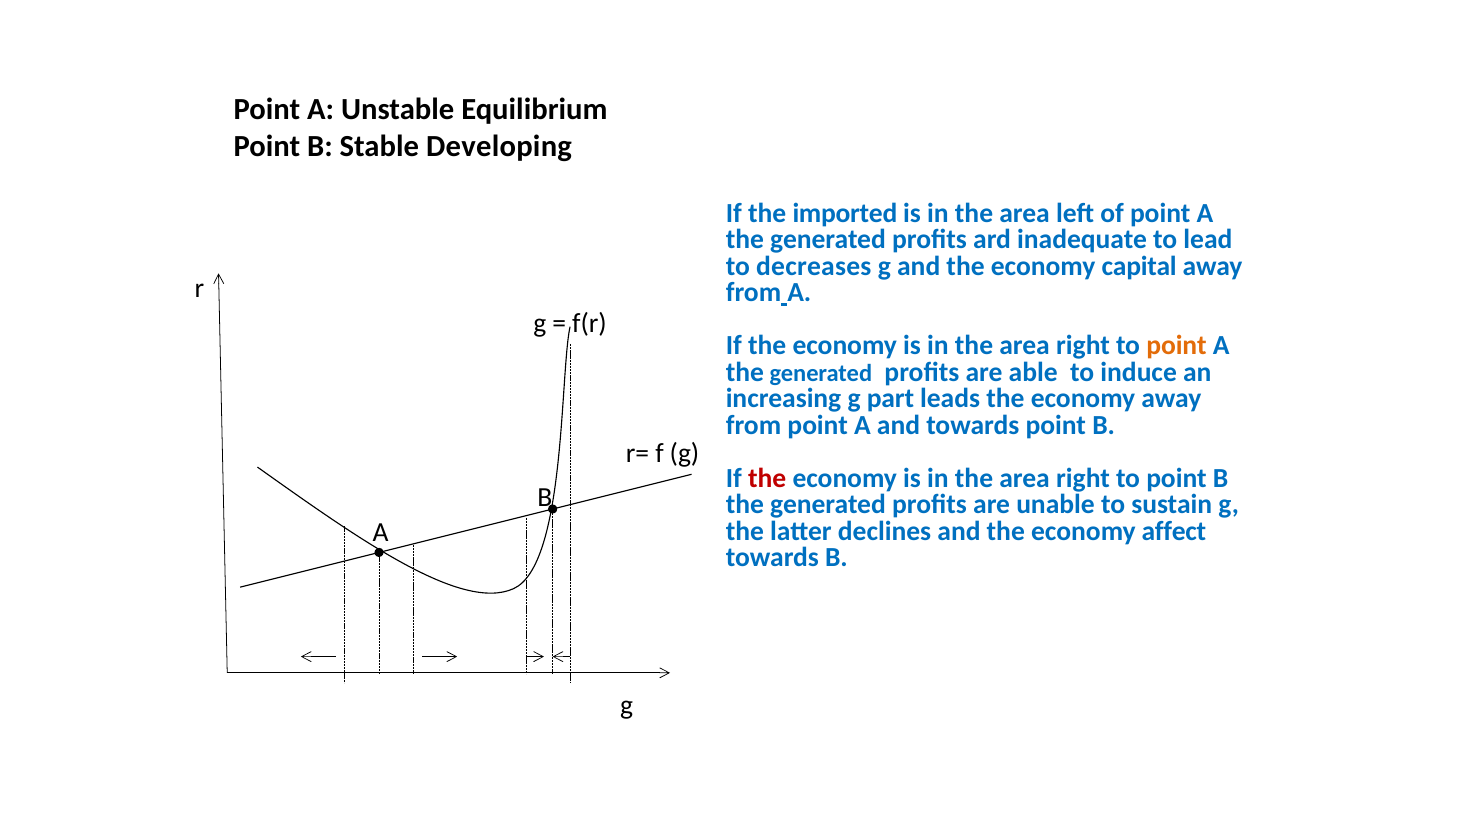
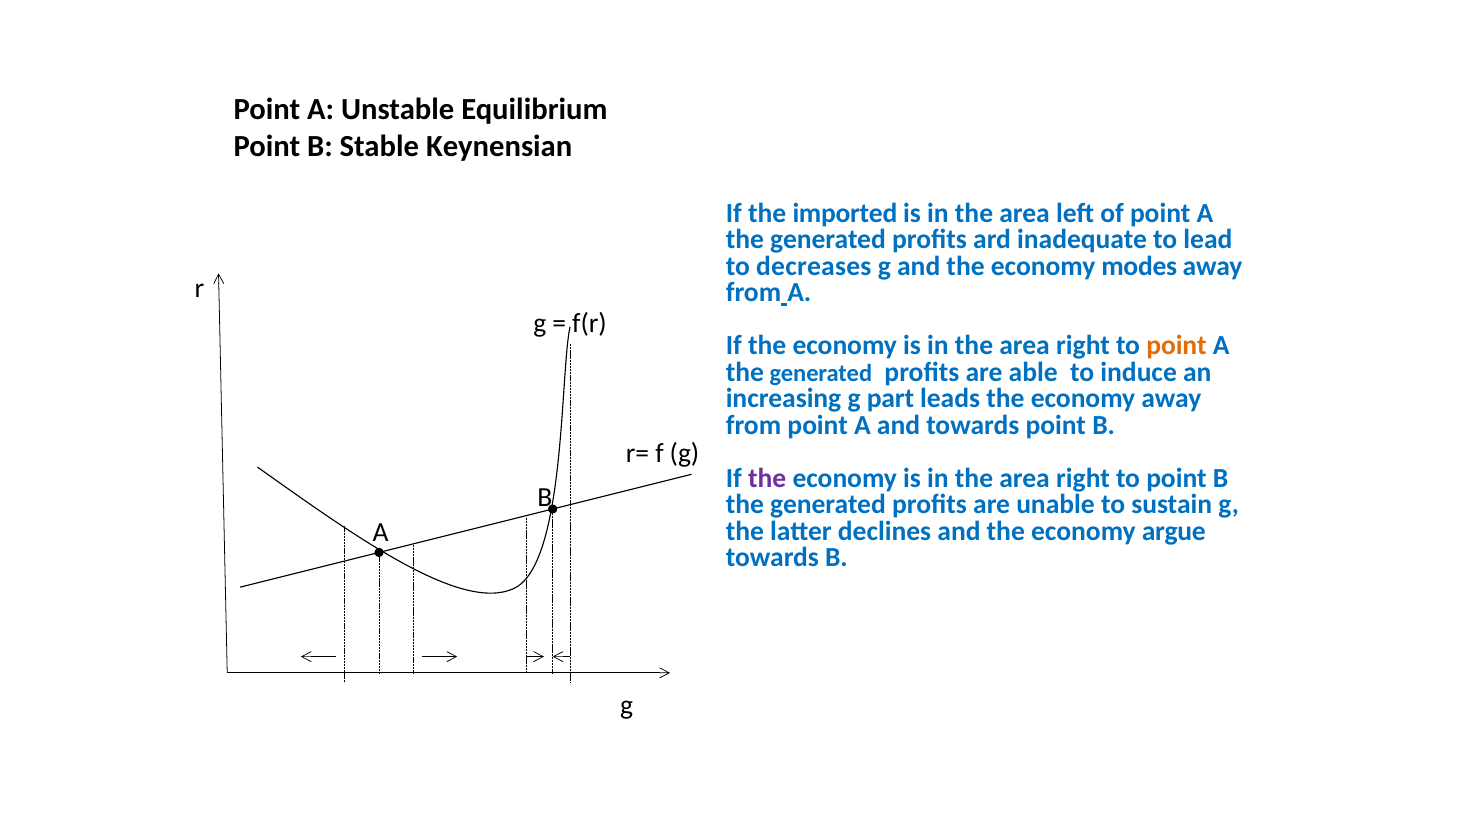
Developing: Developing -> Keynensian (499, 146)
capital: capital -> modes (1139, 266)
the colour: red -> purple (767, 478)
affect: affect -> argue (1174, 531)
